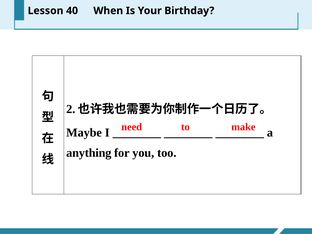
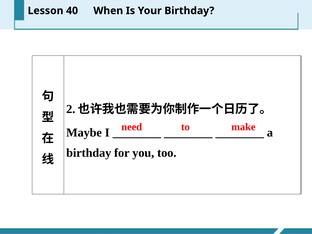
anything: anything -> birthday (89, 153)
